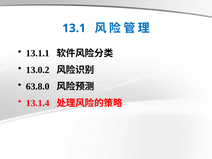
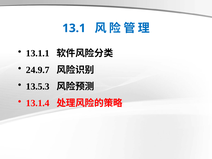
13.0.2: 13.0.2 -> 24.9.7 (38, 70)
63.8.0: 63.8.0 -> 13.5.3 (38, 87)
